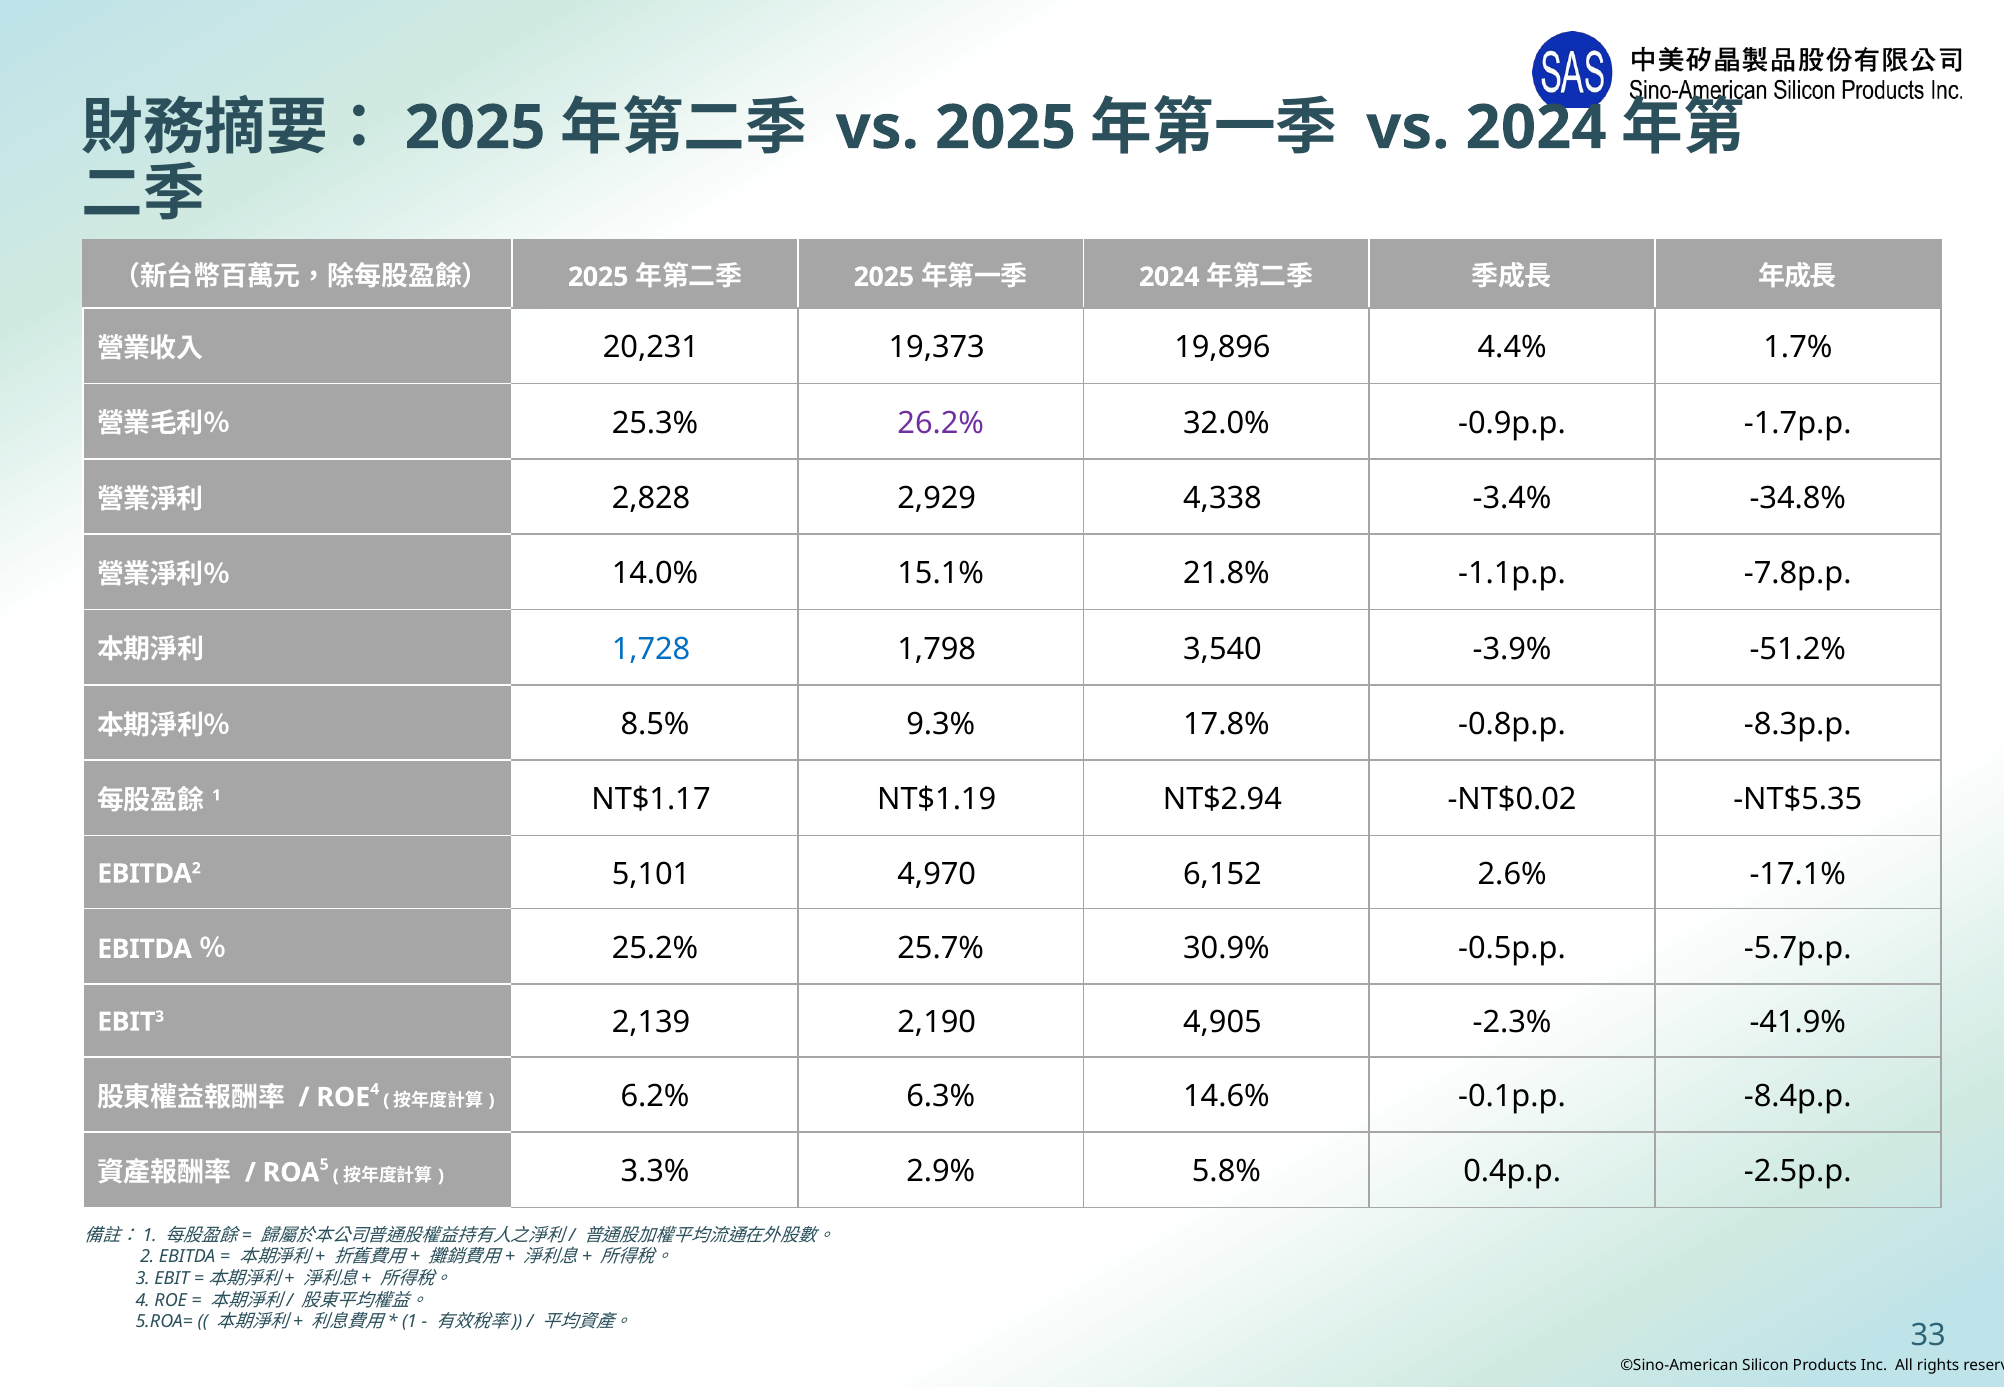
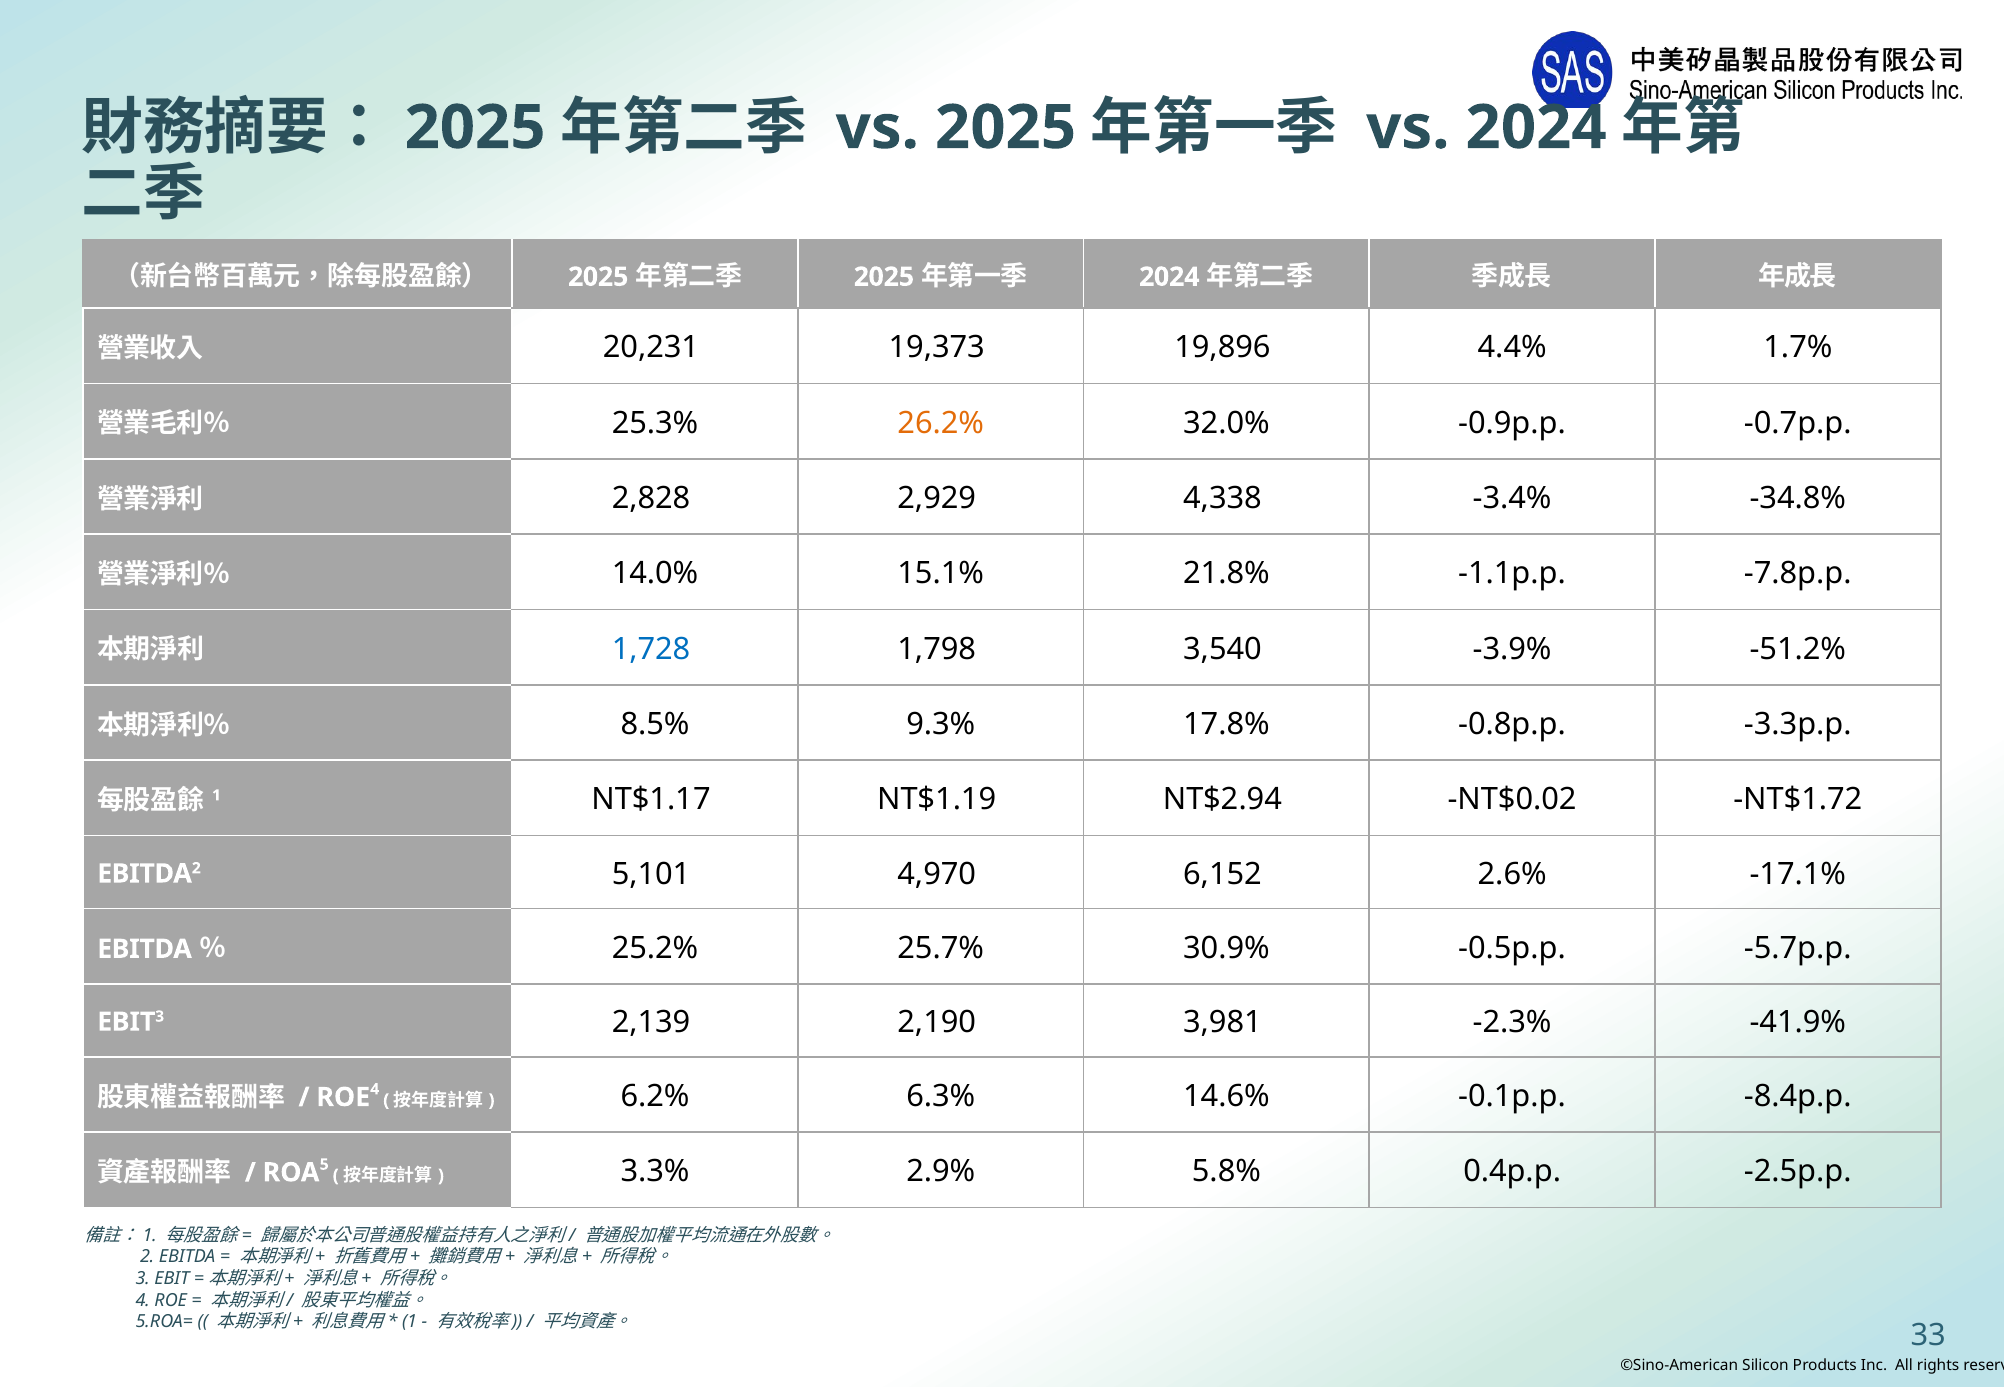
26.2% colour: purple -> orange (941, 423)
-1.7p.p: -1.7p.p -> -0.7p.p (1798, 423)
-8.3p.p: -8.3p.p -> -3.3p.p (1798, 725)
NT$5.35: NT$5.35 -> NT$1.72 (1798, 800)
4,905: 4,905 -> 3,981 (1222, 1022)
